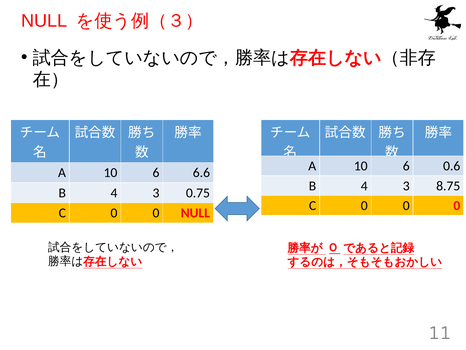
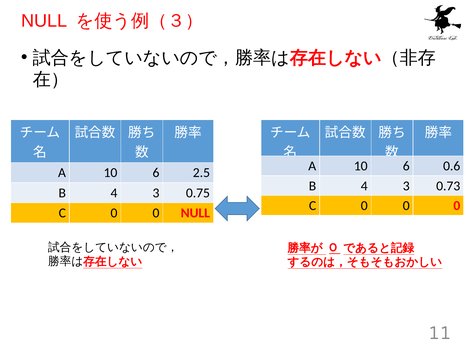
6.6: 6.6 -> 2.5 (201, 173)
8.75: 8.75 -> 0.73 (448, 186)
